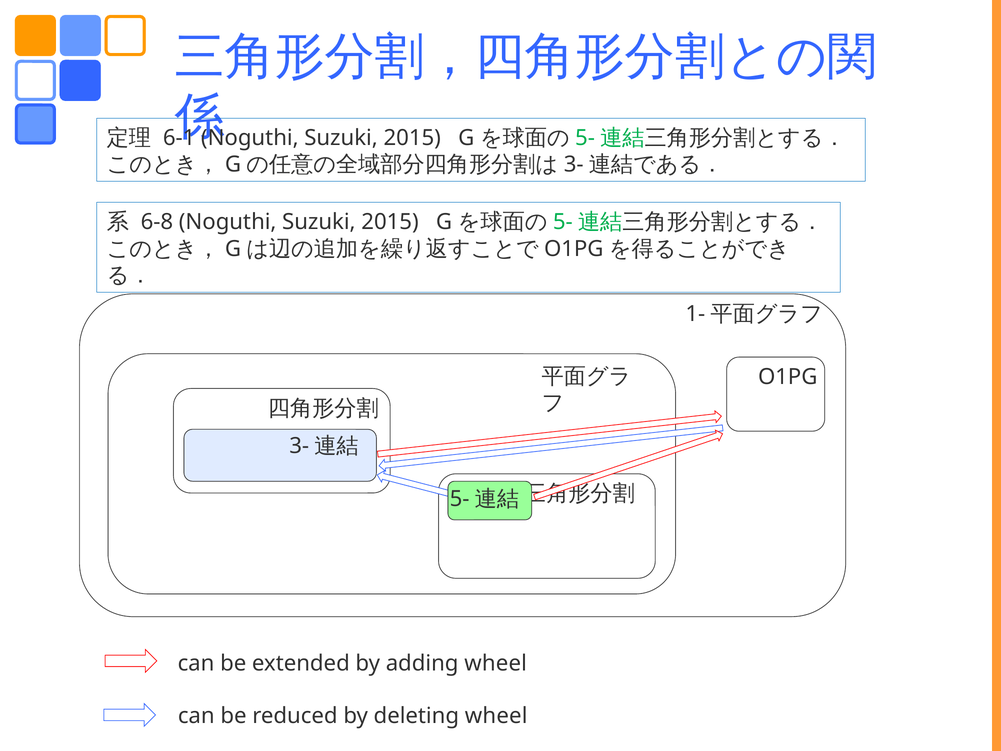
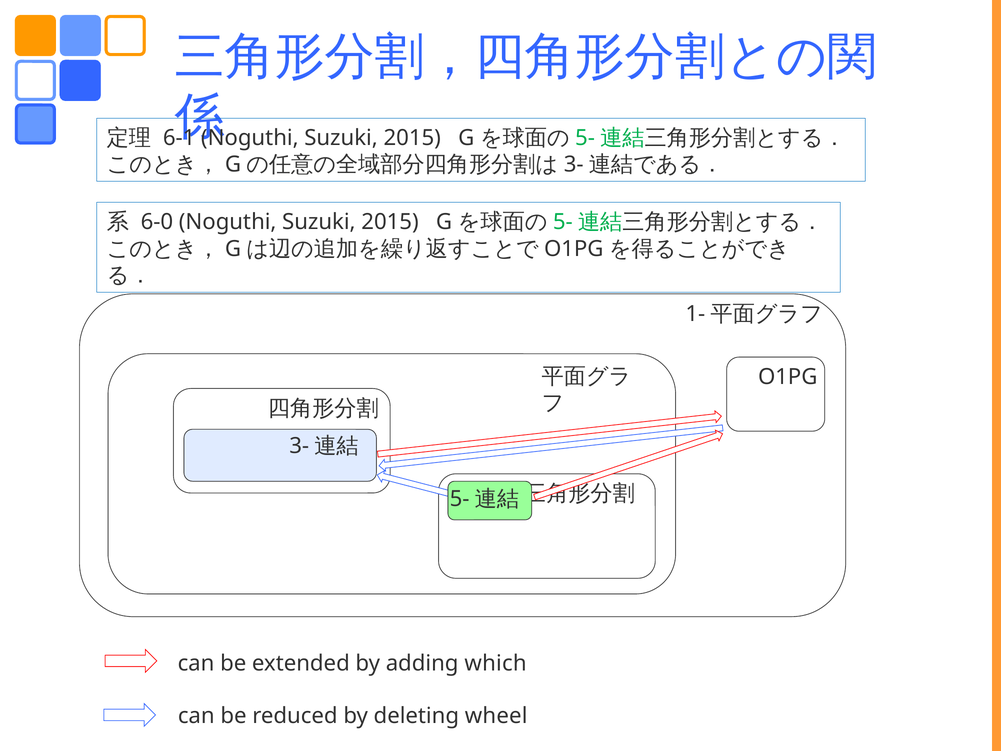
6-8: 6-8 -> 6-0 (157, 222)
adding wheel: wheel -> which (496, 663)
